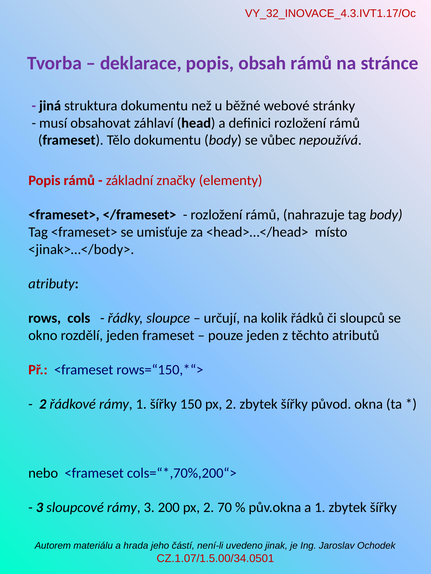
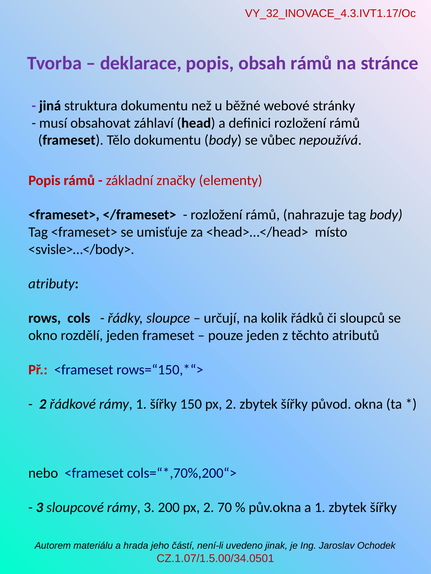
<jinak>…</body>: <jinak>…</body> -> <svisle>…</body> (81, 250)
